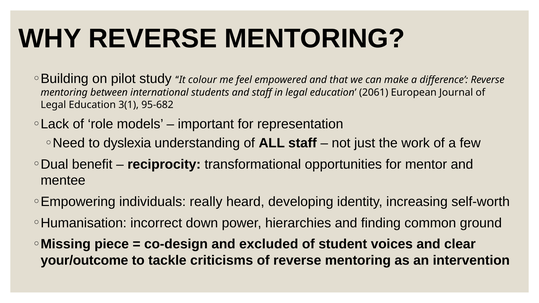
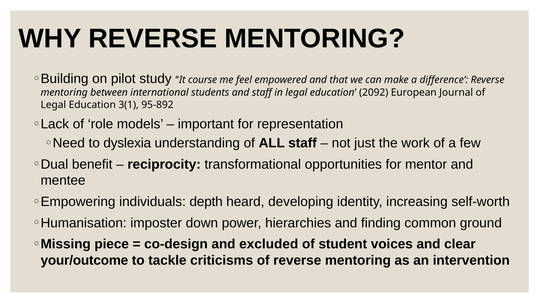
colour: colour -> course (203, 80)
2061: 2061 -> 2092 (374, 93)
95-682: 95-682 -> 95-892 (157, 105)
really: really -> depth (206, 202)
incorrect: incorrect -> imposter (156, 223)
